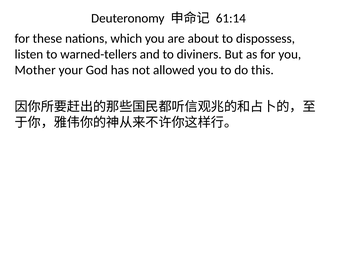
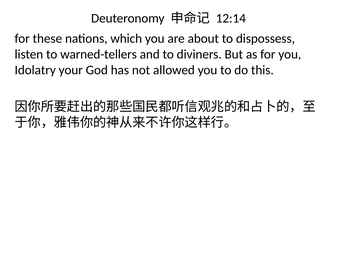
61:14: 61:14 -> 12:14 (231, 18)
Mother: Mother -> Idolatry (35, 70)
